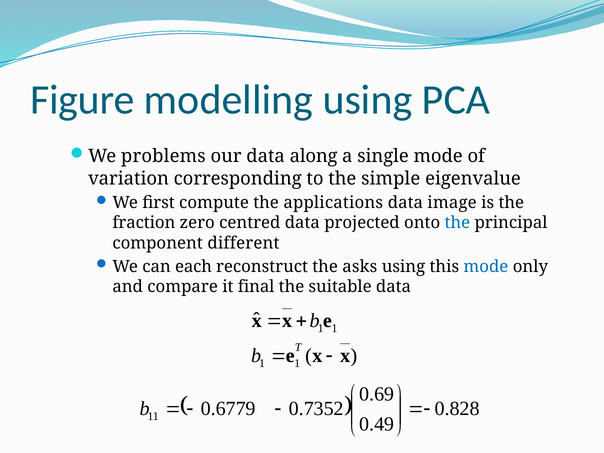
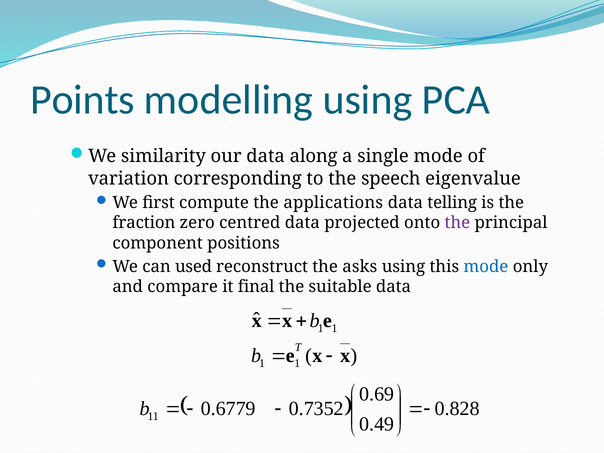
Figure: Figure -> Points (82, 100)
problems: problems -> similarity (163, 156)
simple: simple -> speech (391, 178)
image: image -> telling (452, 203)
the colour: blue -> purple (457, 223)
different: different -> positions (244, 243)
each: each -> used (194, 267)
